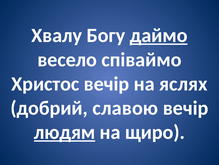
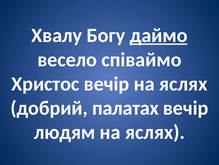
славою: славою -> палатах (125, 108)
людям underline: present -> none (65, 132)
щиро: щиро -> яслях (155, 132)
